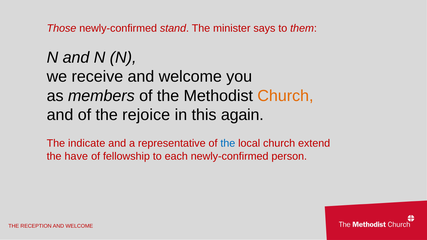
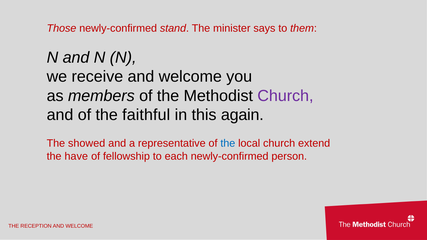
Church colour: orange -> purple (285, 96)
rejoice: rejoice -> faithful (146, 115)
indicate: indicate -> showed (87, 144)
